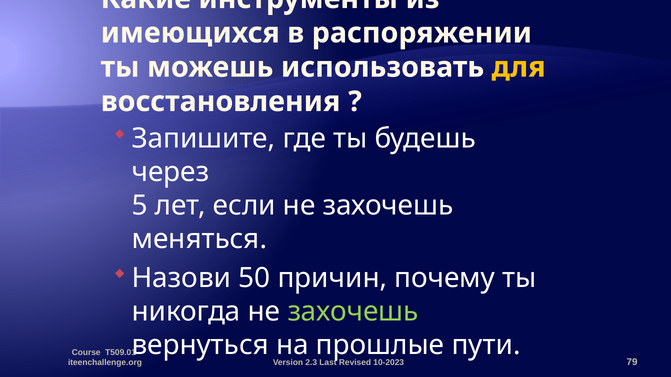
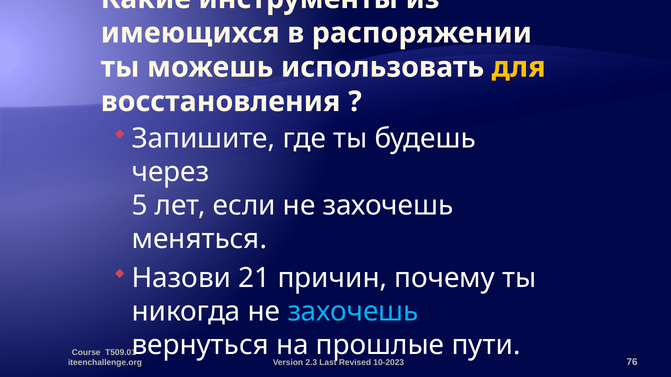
50: 50 -> 21 (254, 278)
захочешь colour: light green -> light blue (353, 312)
79: 79 -> 76 (632, 362)
